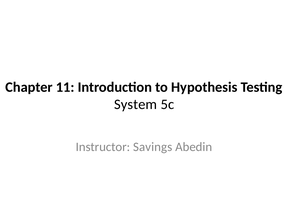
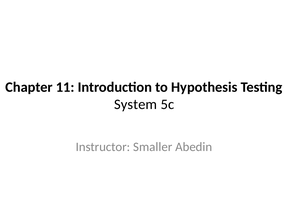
Savings: Savings -> Smaller (153, 147)
